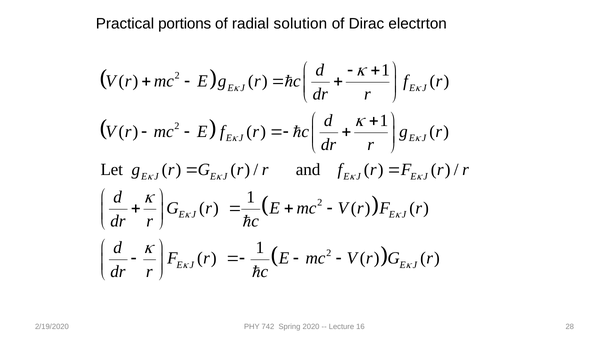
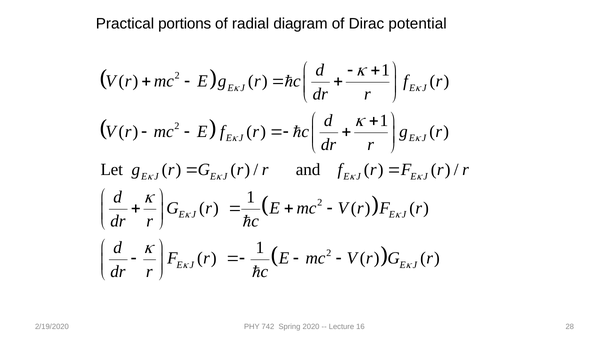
solution: solution -> diagram (301, 24)
electrton: electrton -> potential (418, 24)
